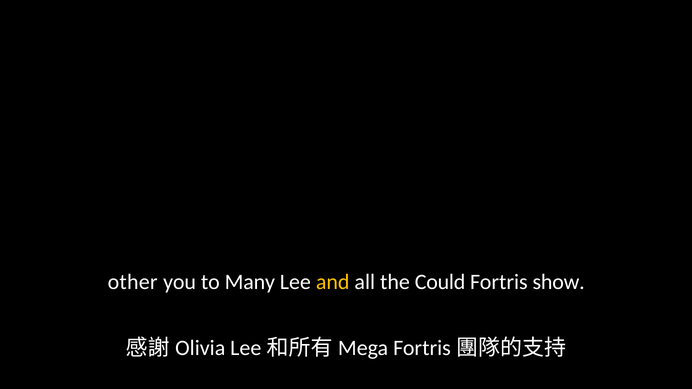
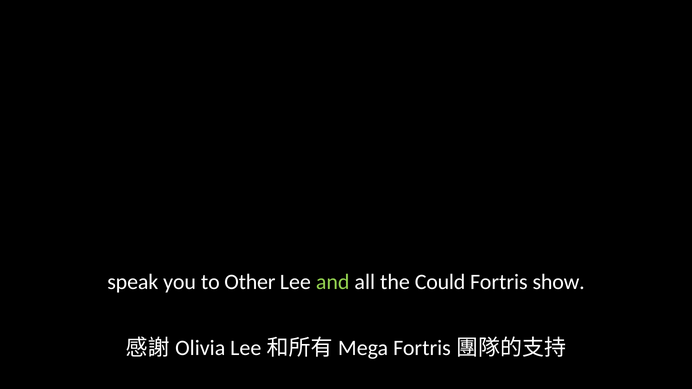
other: other -> speak (133, 282)
Many: Many -> Other (250, 282)
and colour: yellow -> light green (333, 282)
